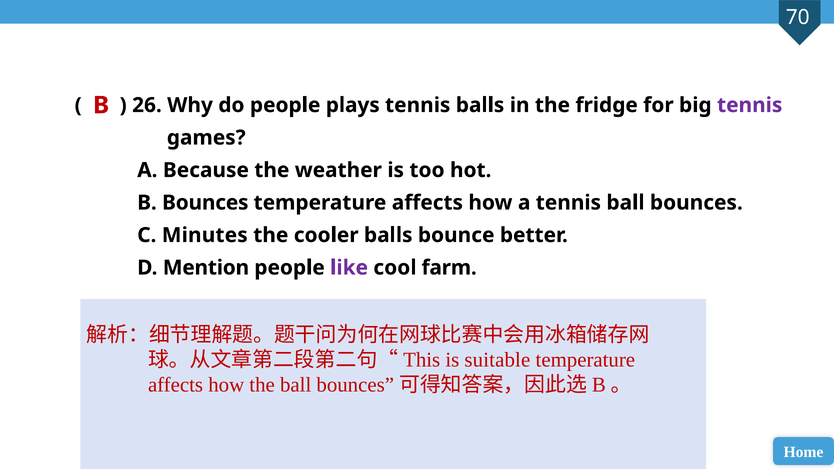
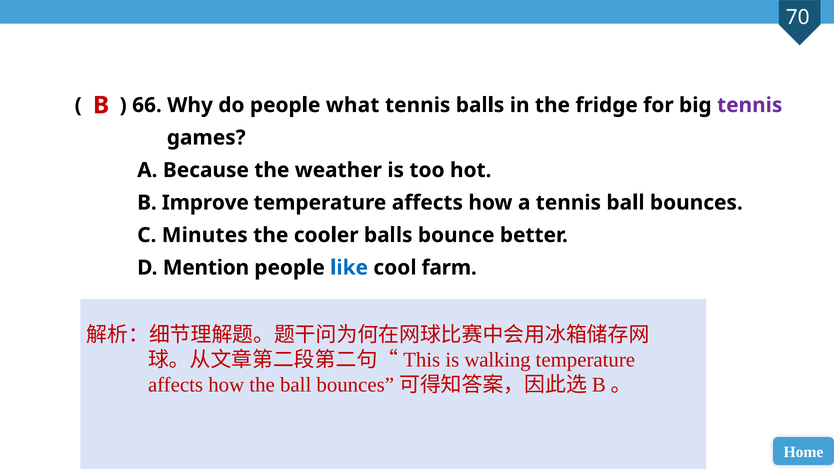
26: 26 -> 66 (147, 105)
plays: plays -> what (353, 105)
B Bounces: Bounces -> Improve (205, 203)
like colour: purple -> blue (349, 268)
suitable: suitable -> walking (498, 360)
